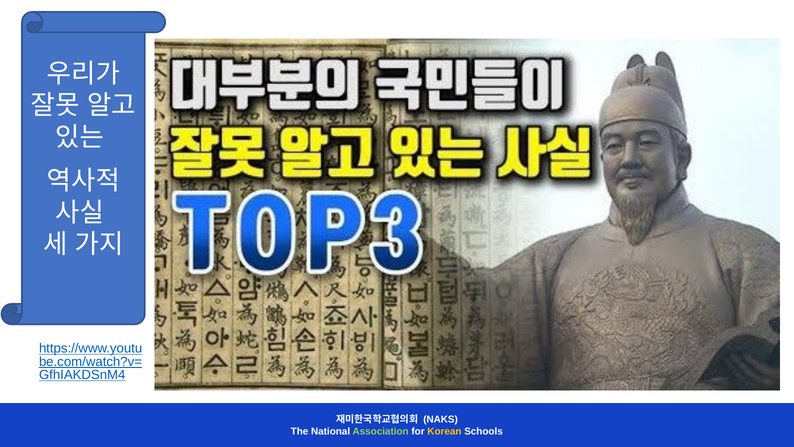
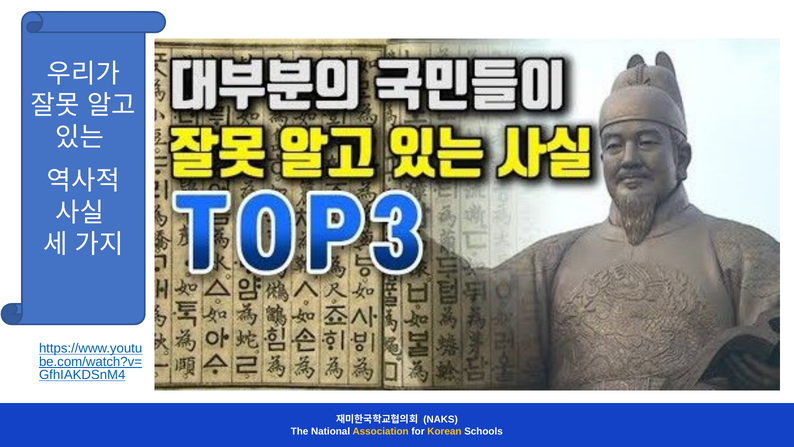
Association colour: light green -> yellow (381, 431)
